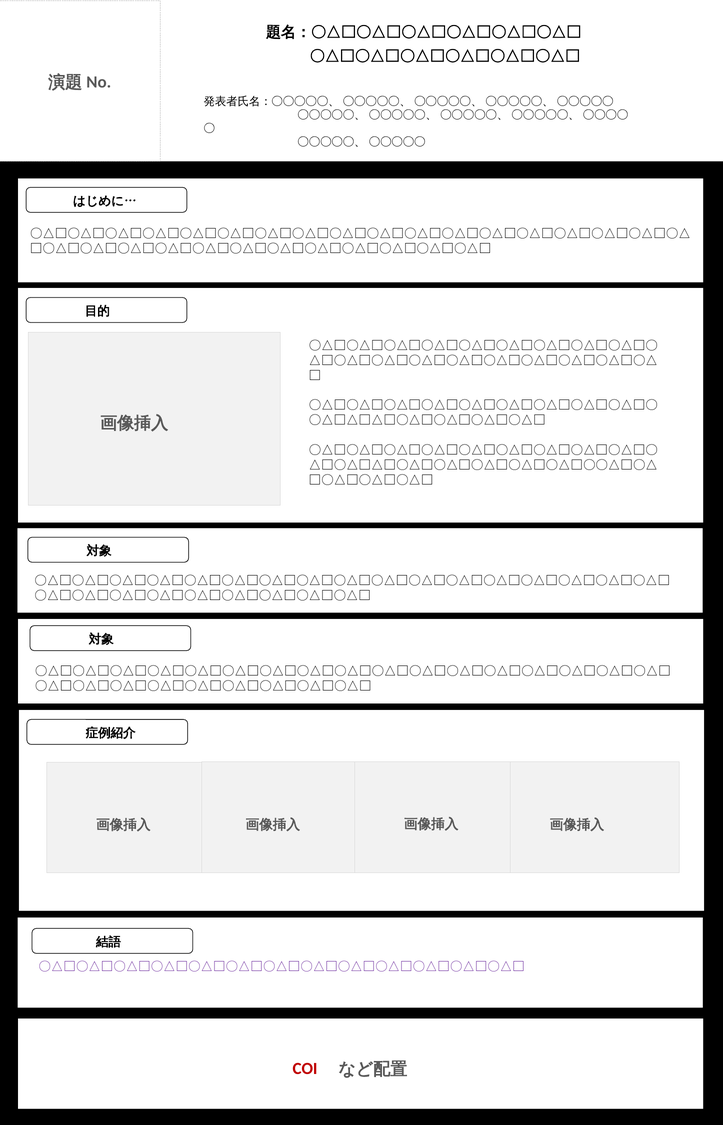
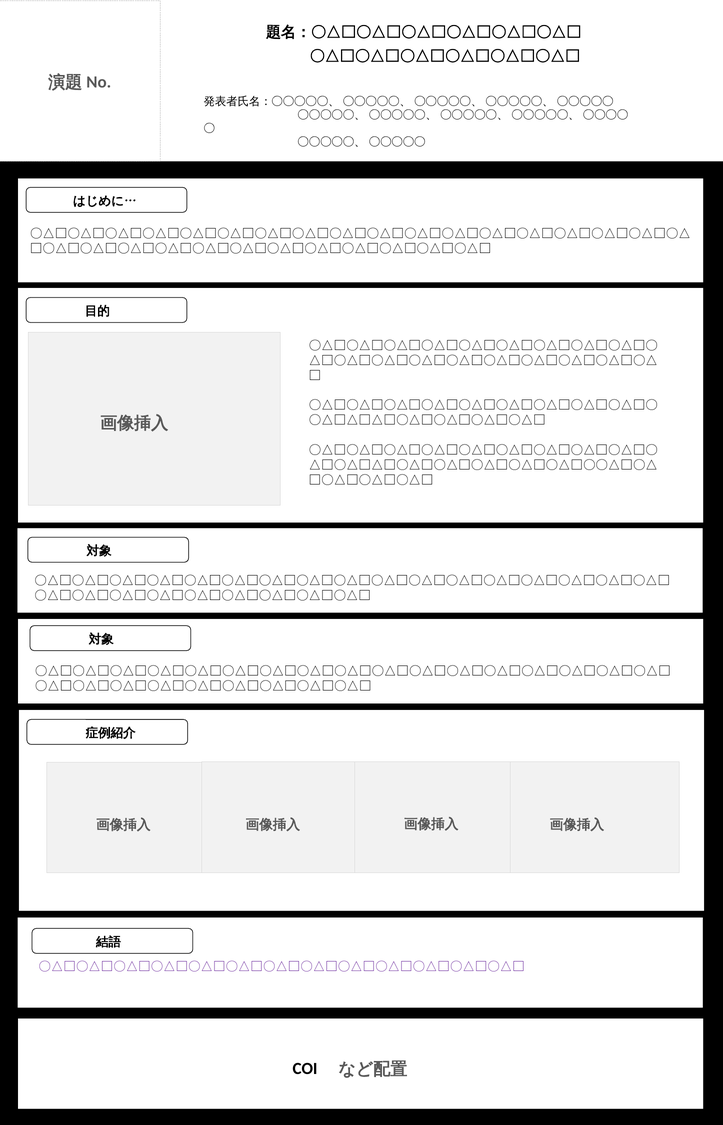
COI colour: red -> black (305, 1069)
